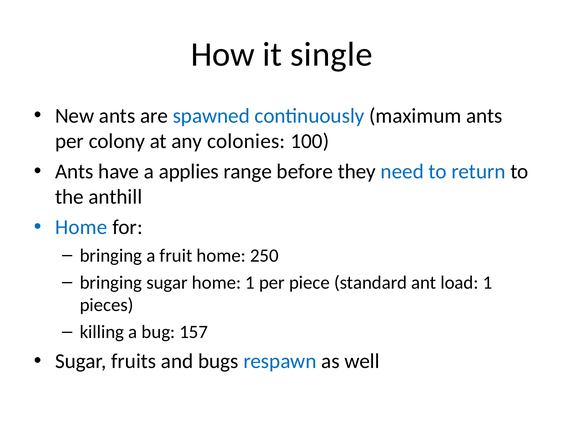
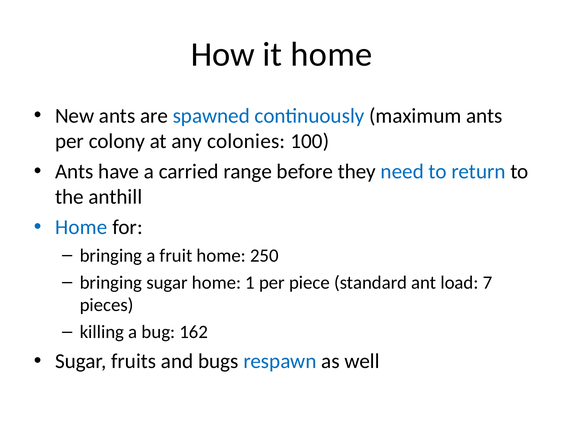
it single: single -> home (331, 55)
applies: applies -> carried (189, 172)
load 1: 1 -> 7 (487, 283)
157: 157 -> 162 (194, 332)
